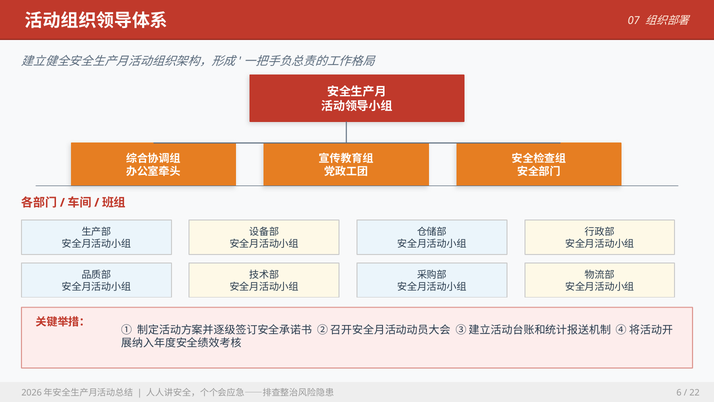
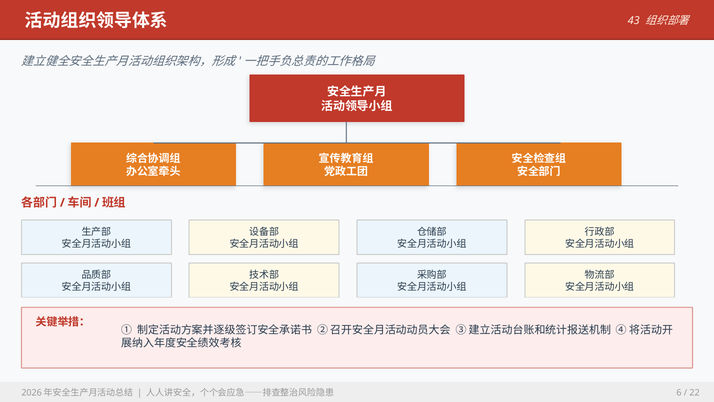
07: 07 -> 43 (634, 20)
